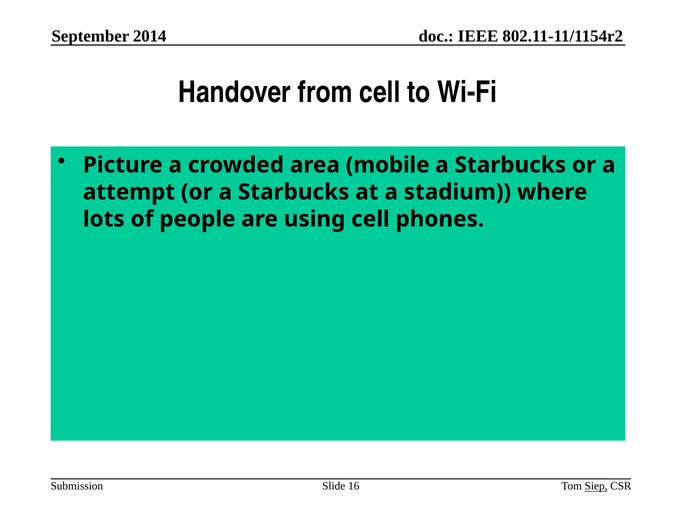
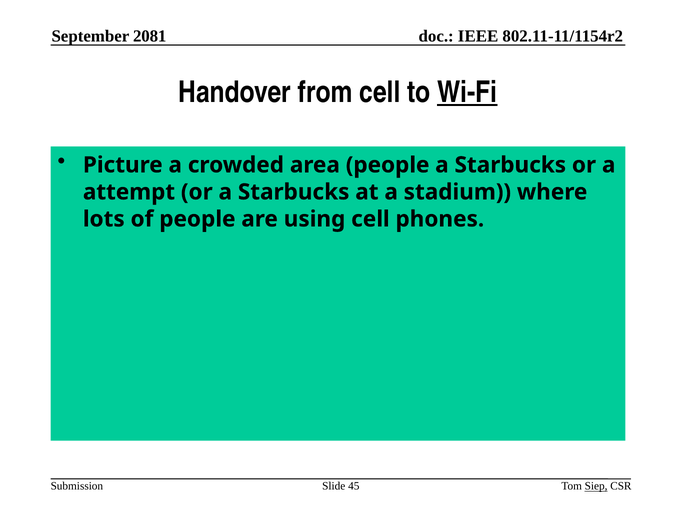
2014: 2014 -> 2081 (150, 36)
Wi-Fi underline: none -> present (467, 92)
area mobile: mobile -> people (388, 165)
16: 16 -> 45 (354, 486)
